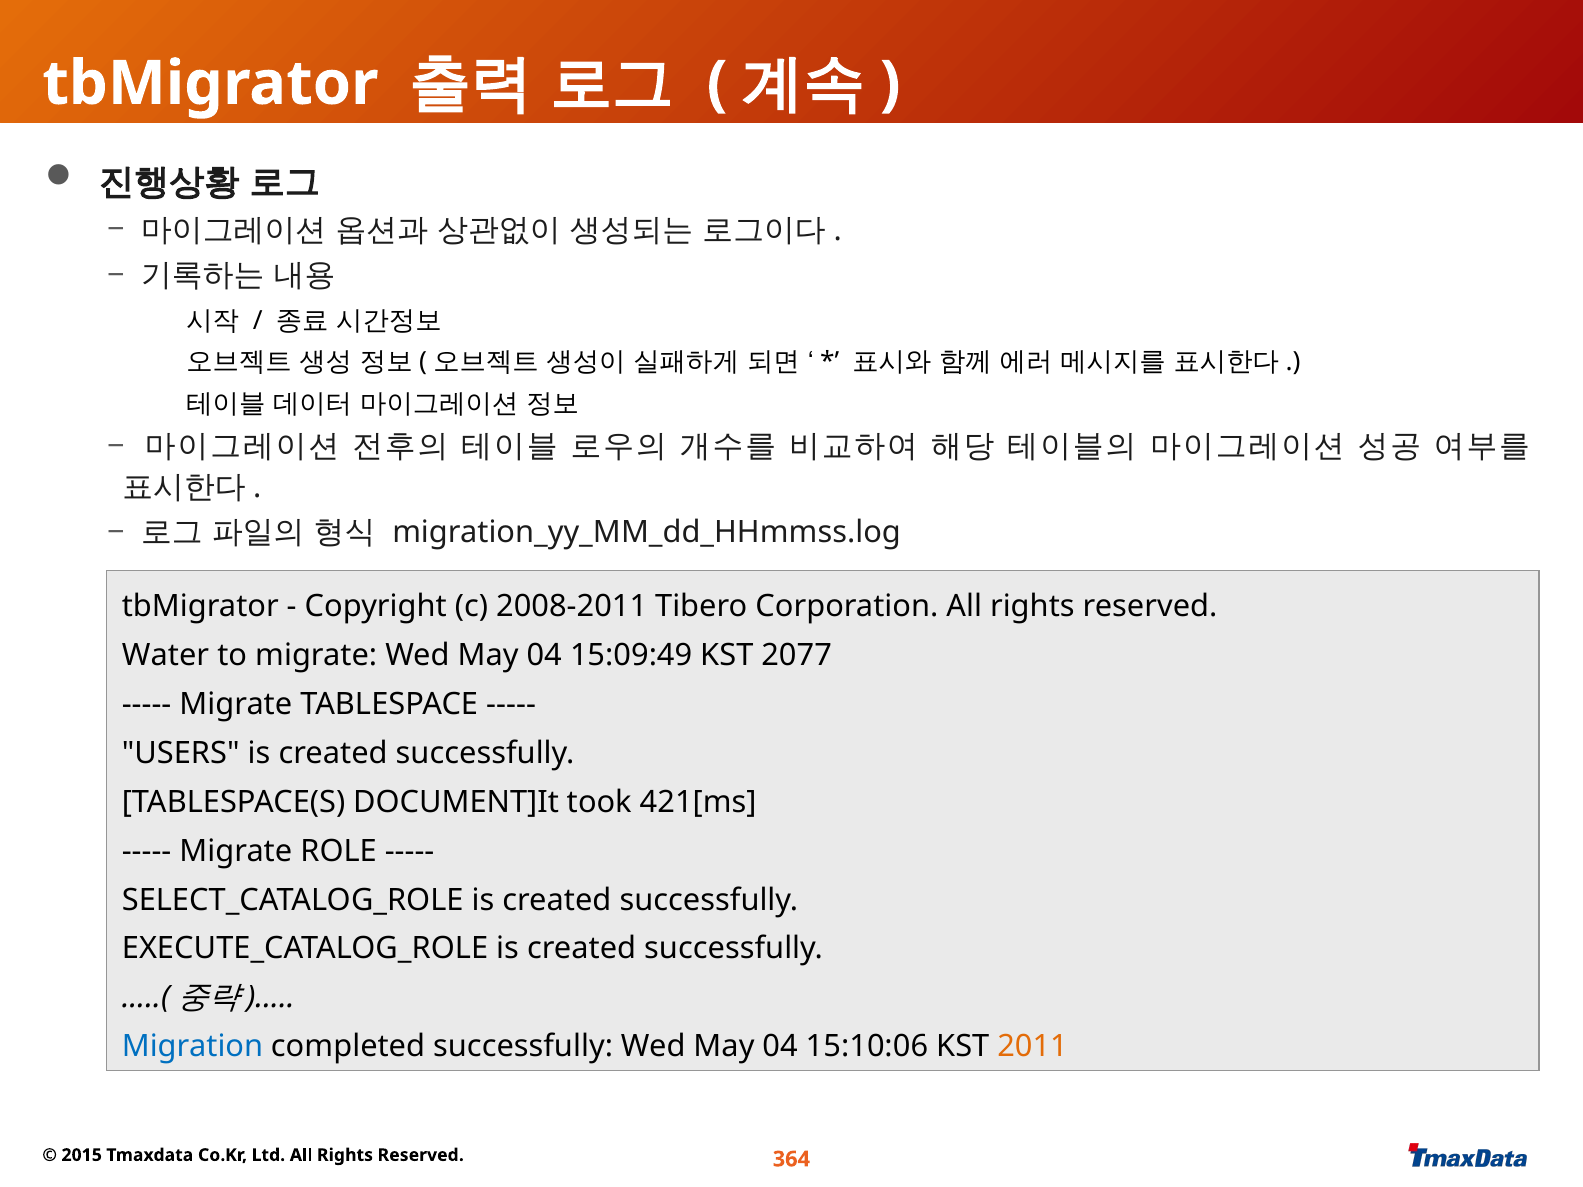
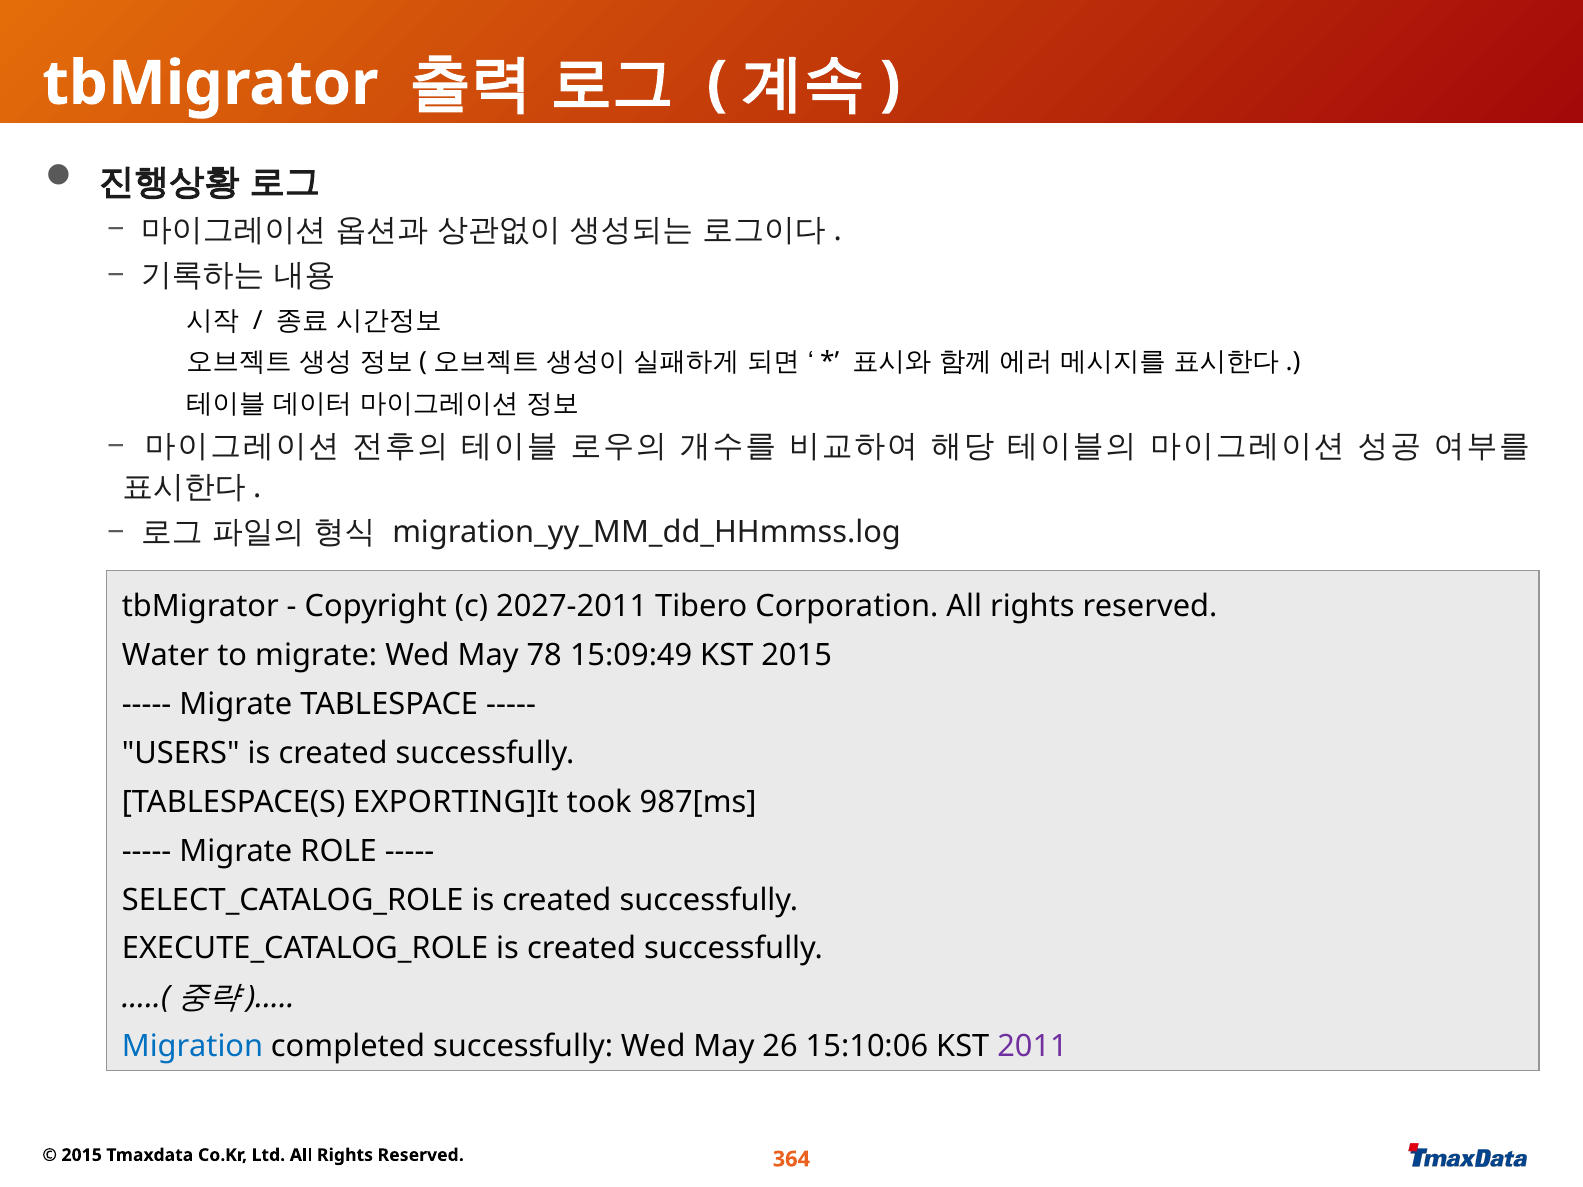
2008-2011: 2008-2011 -> 2027-2011 (572, 607)
migrate Wed May 04: 04 -> 78 (544, 655)
KST 2077: 2077 -> 2015 (797, 655)
DOCUMENT]It: DOCUMENT]It -> EXPORTING]It (456, 802)
421[ms: 421[ms -> 987[ms (698, 802)
successfully Wed May 04: 04 -> 26 (780, 1047)
2011 colour: orange -> purple (1033, 1047)
